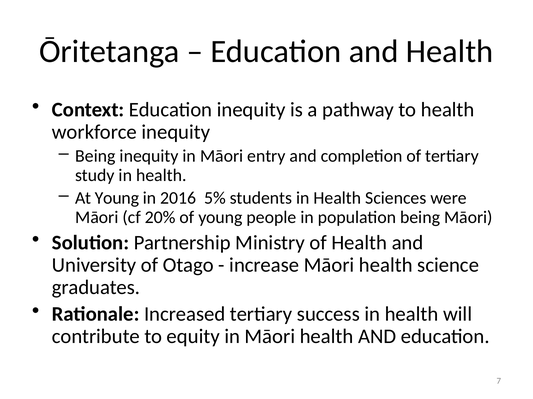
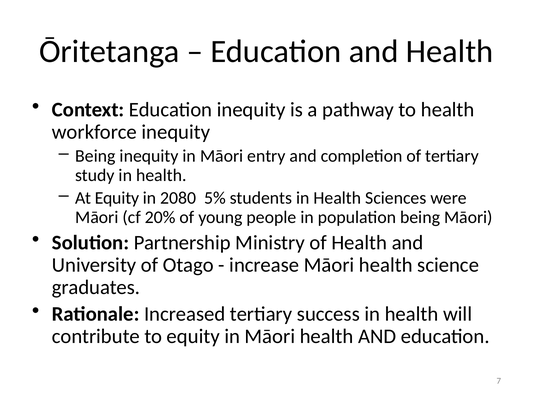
At Young: Young -> Equity (117, 198)
2016: 2016 -> 2080 (178, 198)
